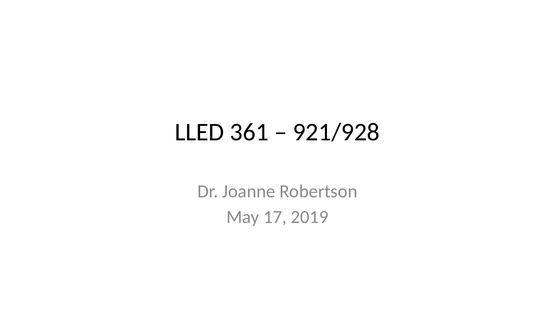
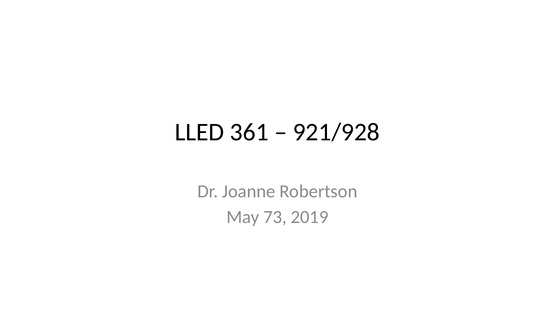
17: 17 -> 73 (275, 217)
